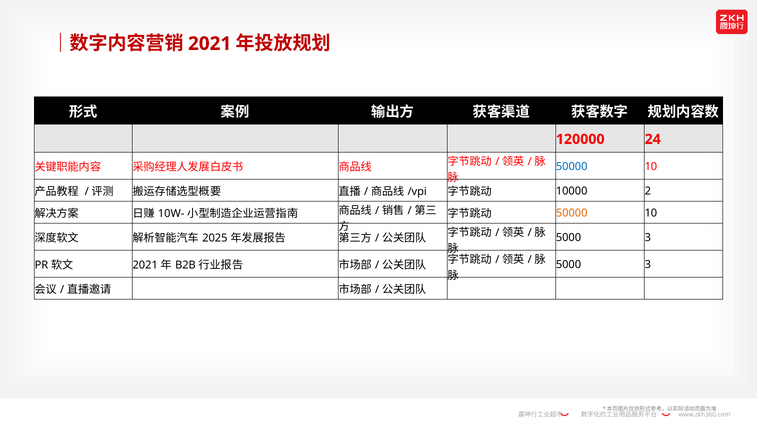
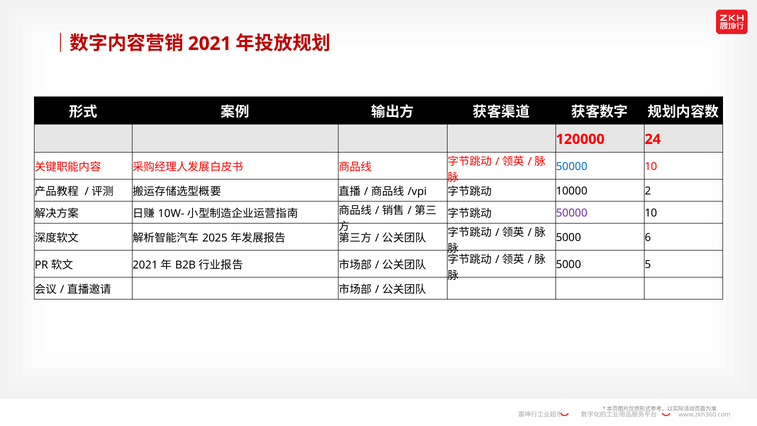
50000 colour: orange -> purple (572, 213)
3: 3 -> 6 (648, 237)
3: 3 -> 5 (648, 264)
